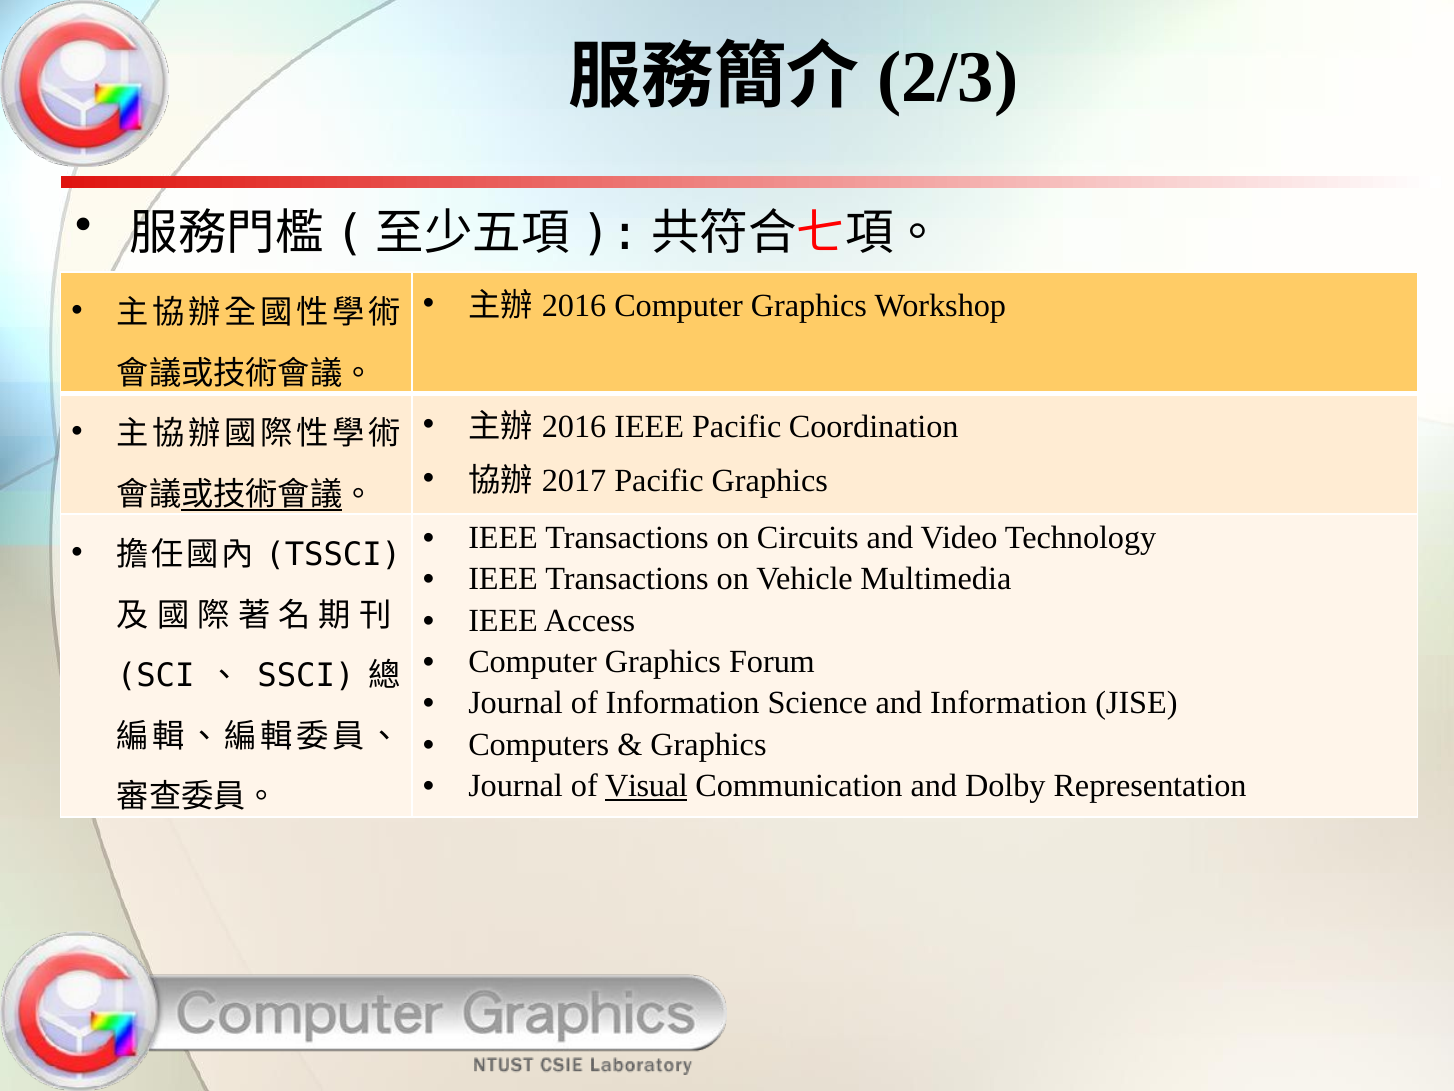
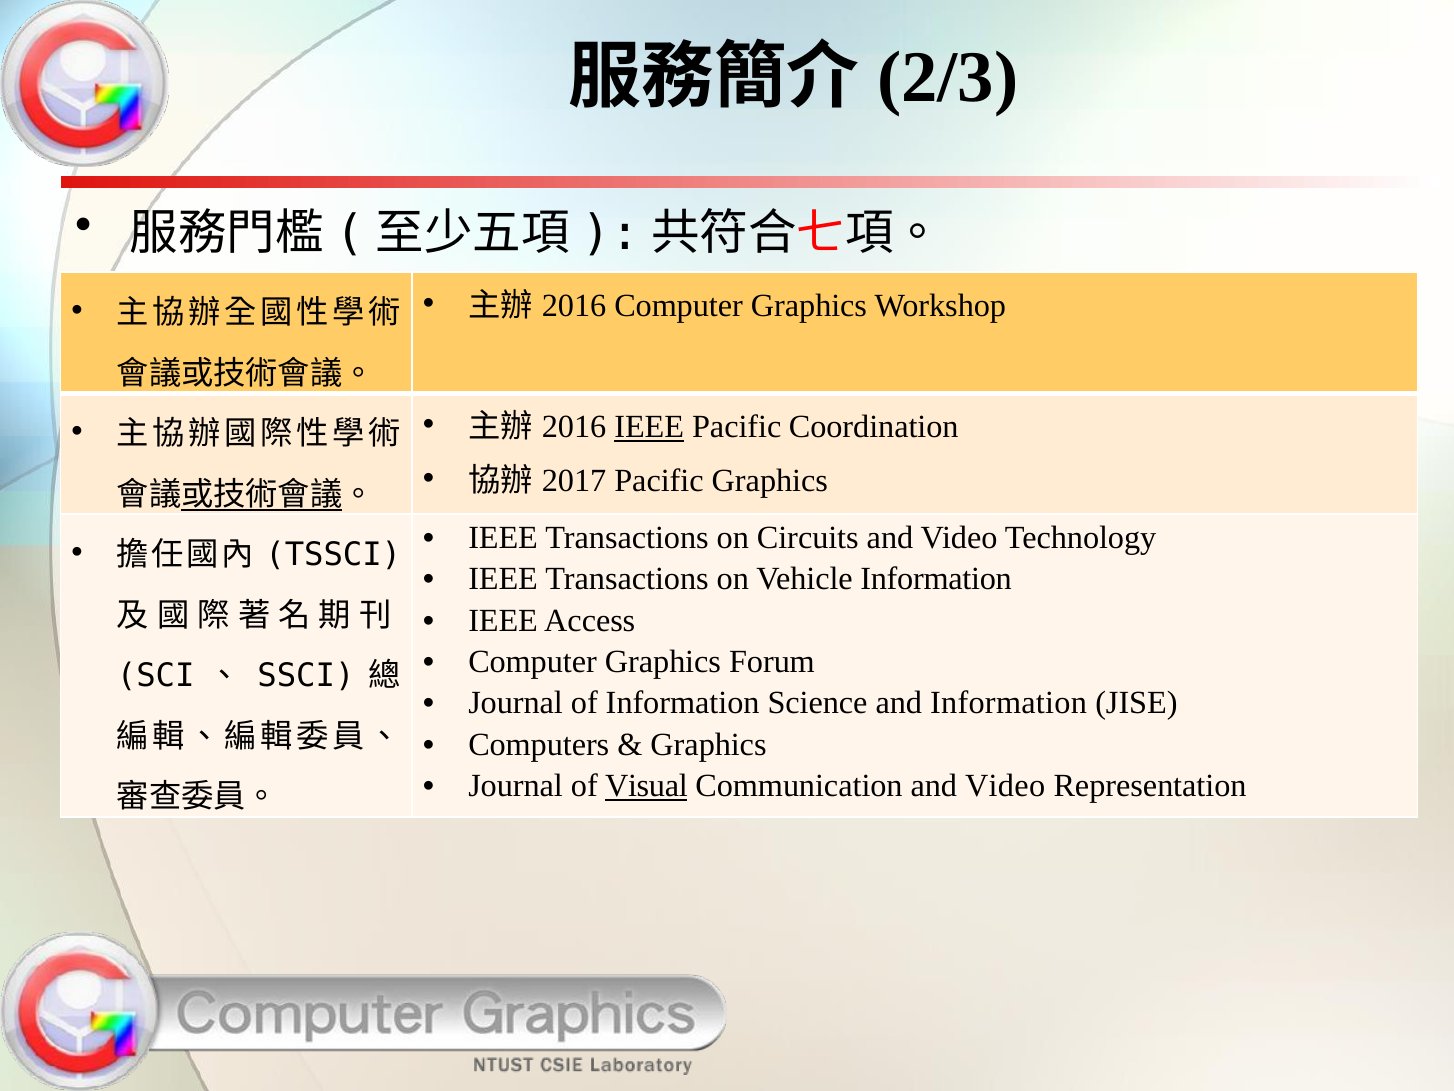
IEEE underline: none -> present (649, 427)
Vehicle Multimedia: Multimedia -> Information (936, 579)
Communication and Dolby: Dolby -> Video (1005, 785)
